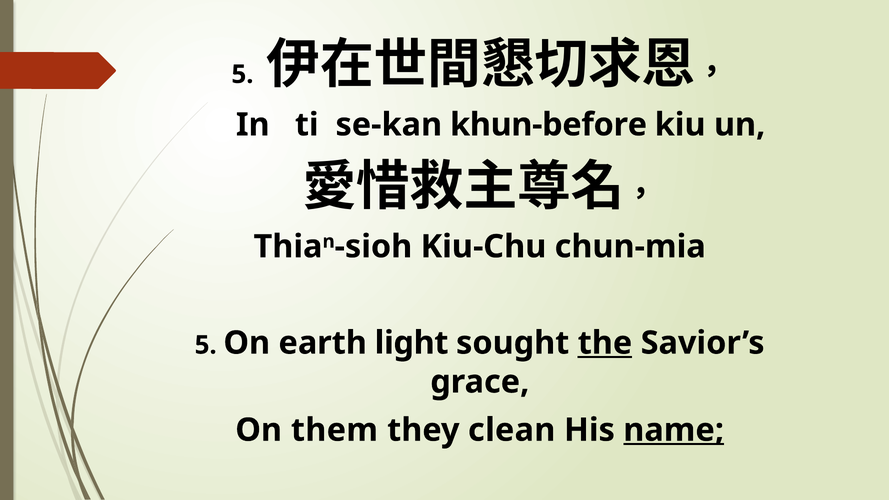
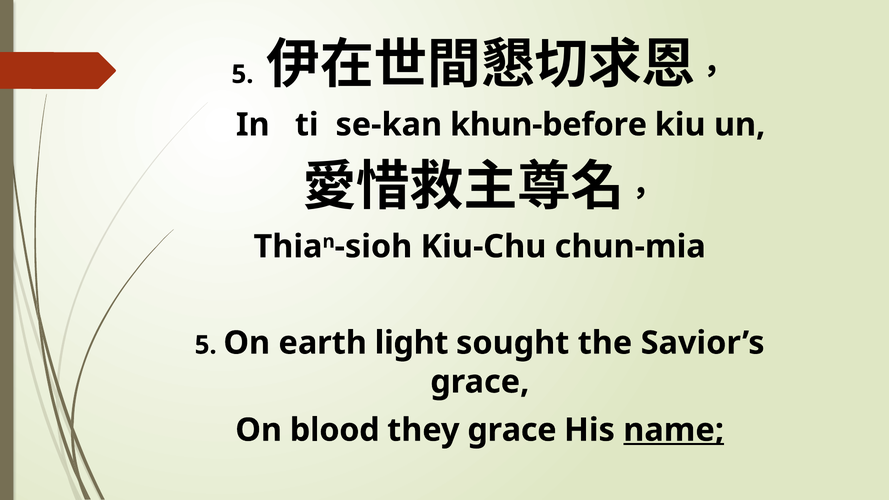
the underline: present -> none (605, 343)
them: them -> blood (335, 430)
they clean: clean -> grace (512, 430)
